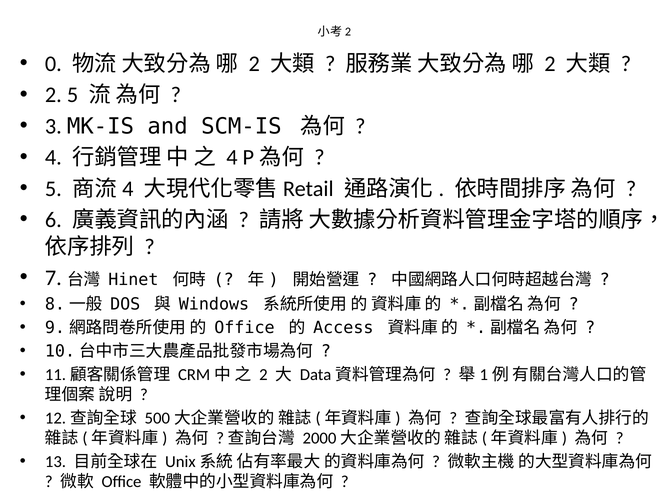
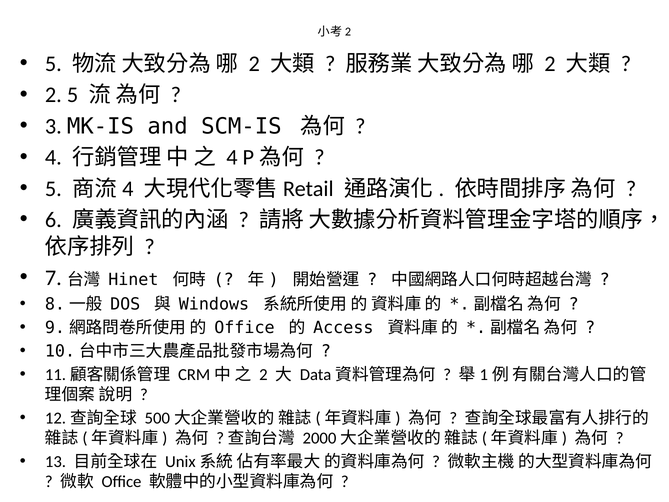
0: 0 -> 5 (53, 64)
